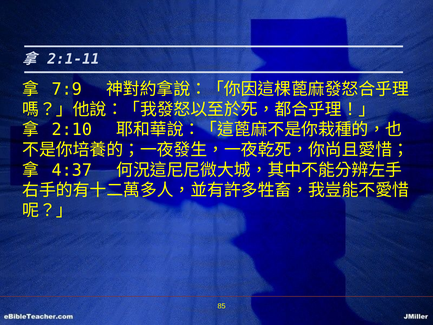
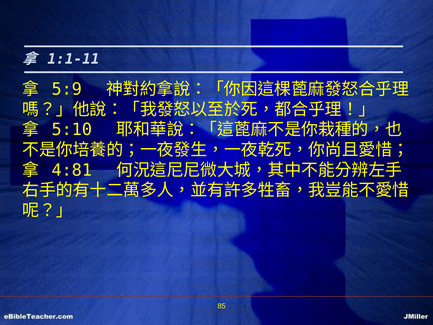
2:1-11: 2:1-11 -> 1:1-11 (73, 59)
7:9: 7:9 -> 5:9 (67, 89)
2:10: 2:10 -> 5:10 (72, 130)
4:37: 4:37 -> 4:81 (72, 170)
